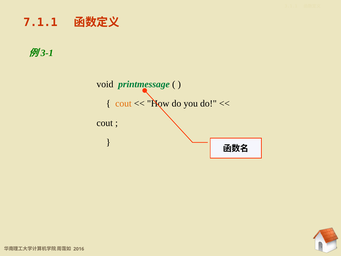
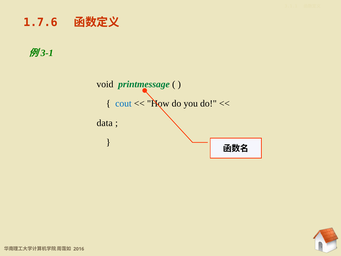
7.1.1: 7.1.1 -> 1.7.6 (40, 22)
cout colour: orange -> blue (123, 103)
cout: cout -> data (105, 123)
